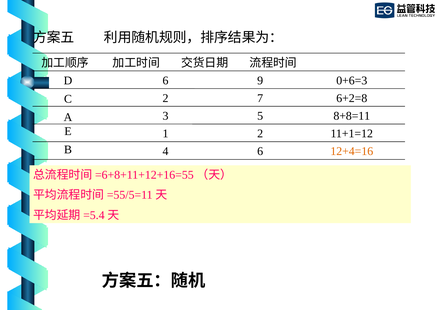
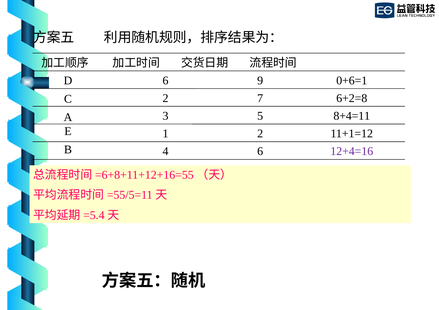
0+6=3: 0+6=3 -> 0+6=1 (352, 81)
8+8=11: 8+8=11 -> 8+4=11 (352, 116)
12+4=16 colour: orange -> purple (352, 152)
